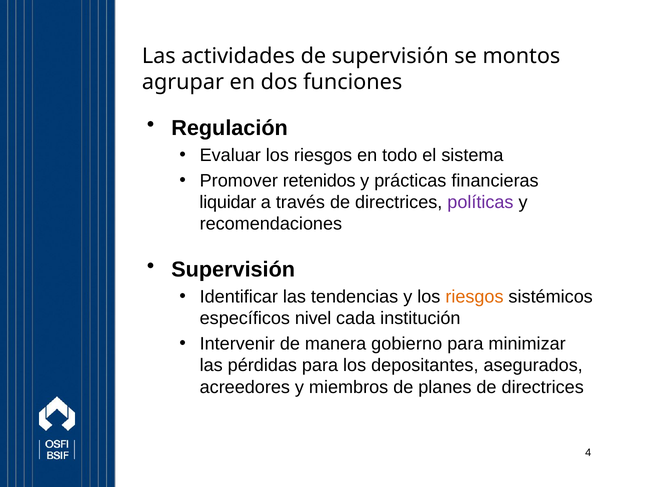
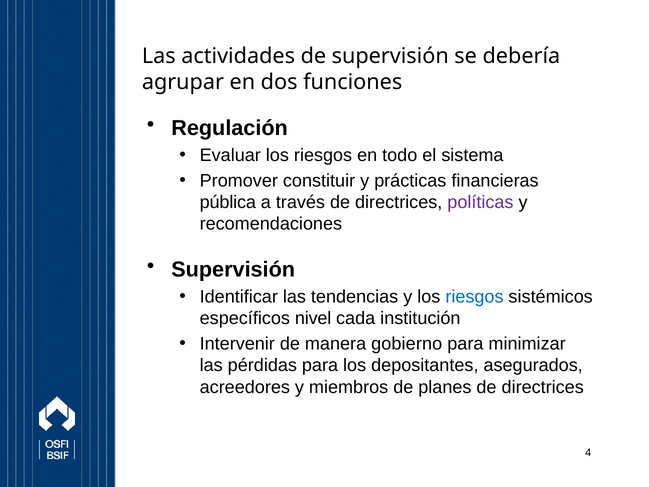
montos: montos -> debería (521, 56)
retenidos: retenidos -> constituir (319, 181)
liquidar: liquidar -> pública (228, 202)
riesgos colour: orange -> blue (474, 297)
